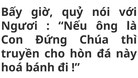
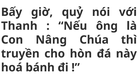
Ngươi: Ngươi -> Thanh (19, 26)
Đứng: Đứng -> Nâng (51, 40)
